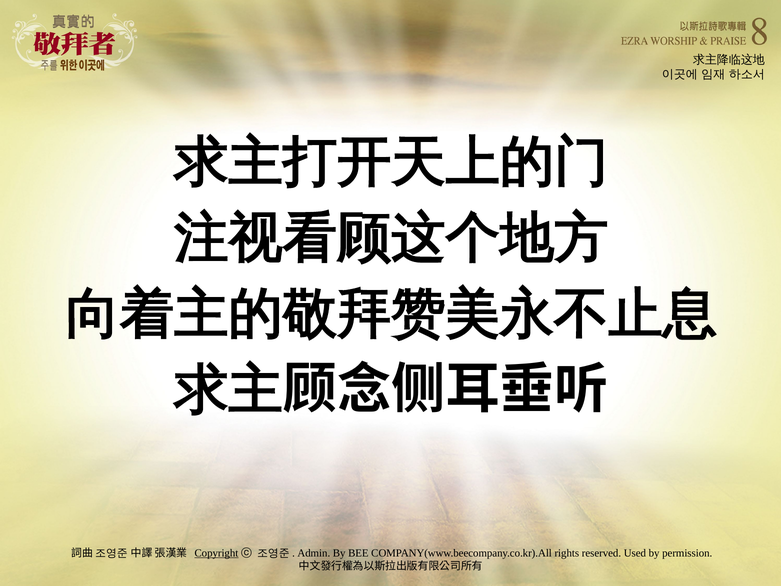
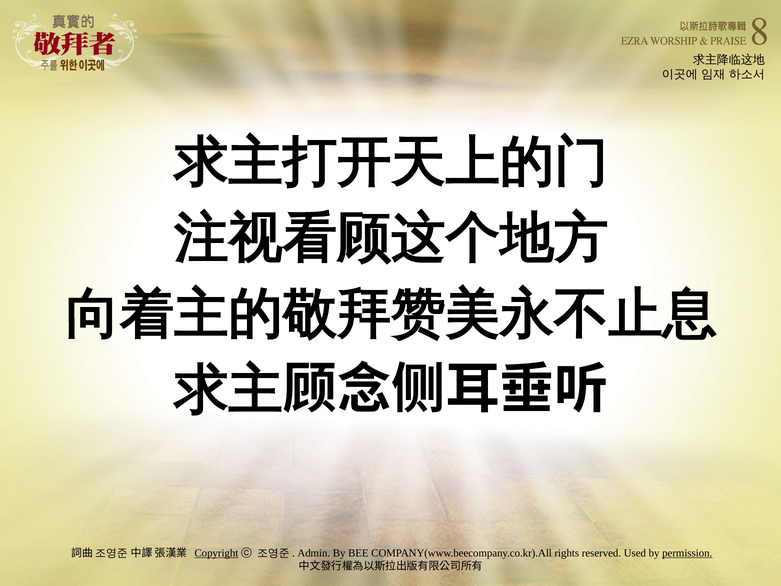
permission underline: none -> present (687, 553)
